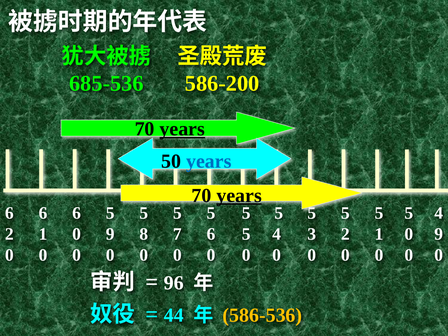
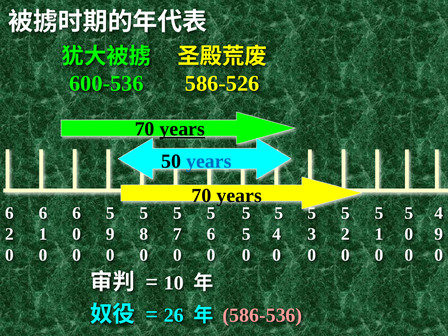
685-536: 685-536 -> 600-536 (106, 83)
586-200: 586-200 -> 586-526 (222, 83)
years underline: present -> none (239, 196)
96: 96 -> 10 (174, 283)
44: 44 -> 26 (174, 315)
586-536 colour: yellow -> pink (262, 315)
